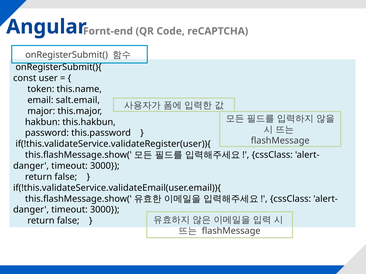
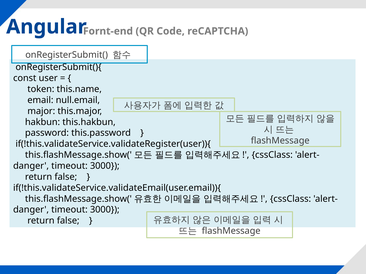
salt.email: salt.email -> null.email (78, 100)
